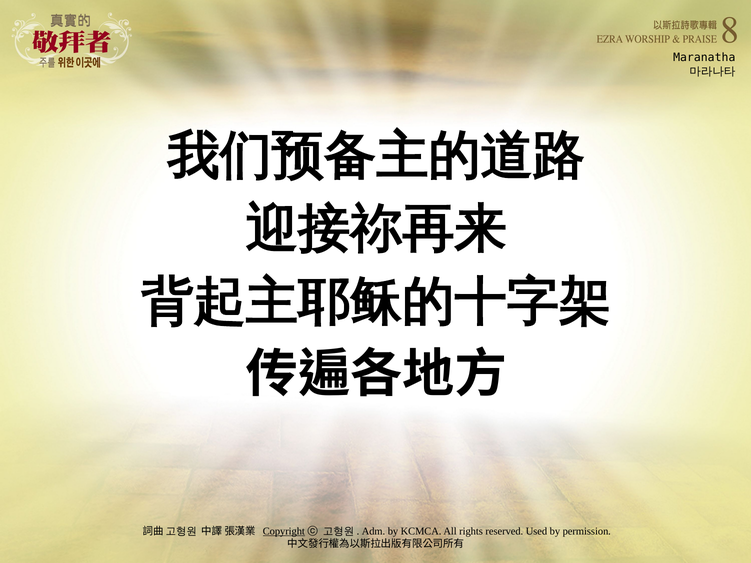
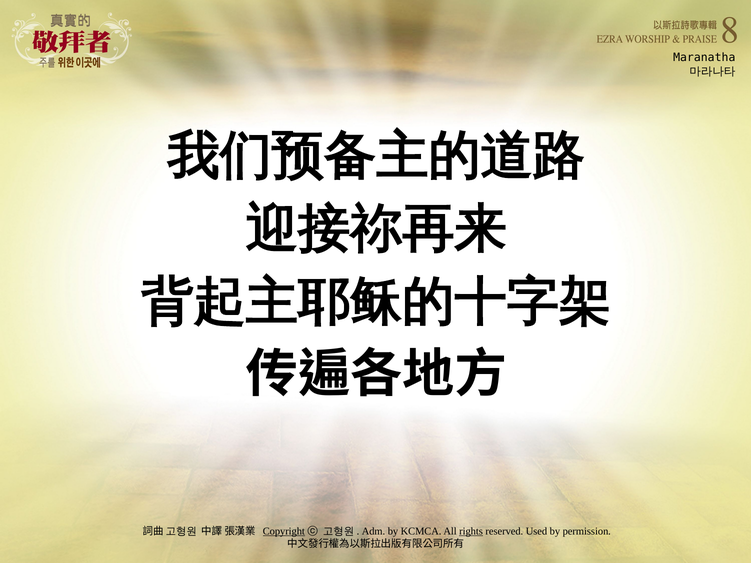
rights underline: none -> present (471, 531)
